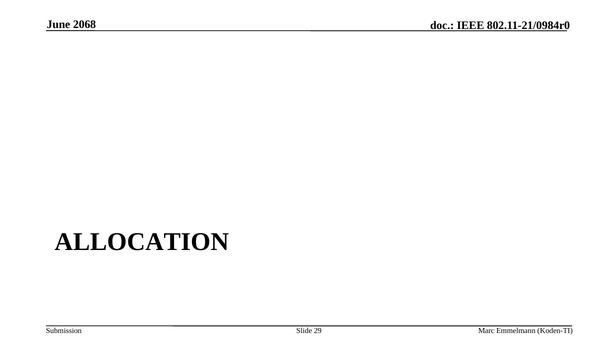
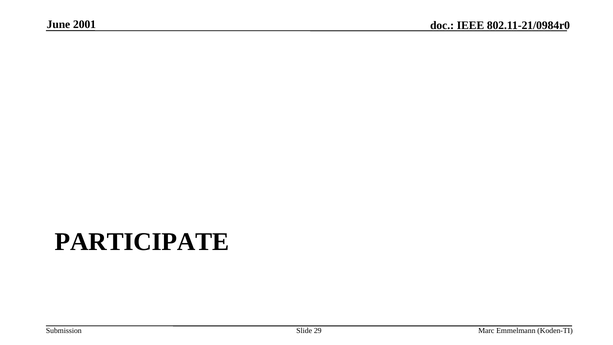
2068: 2068 -> 2001 (85, 24)
ALLOCATION: ALLOCATION -> PARTICIPATE (142, 242)
